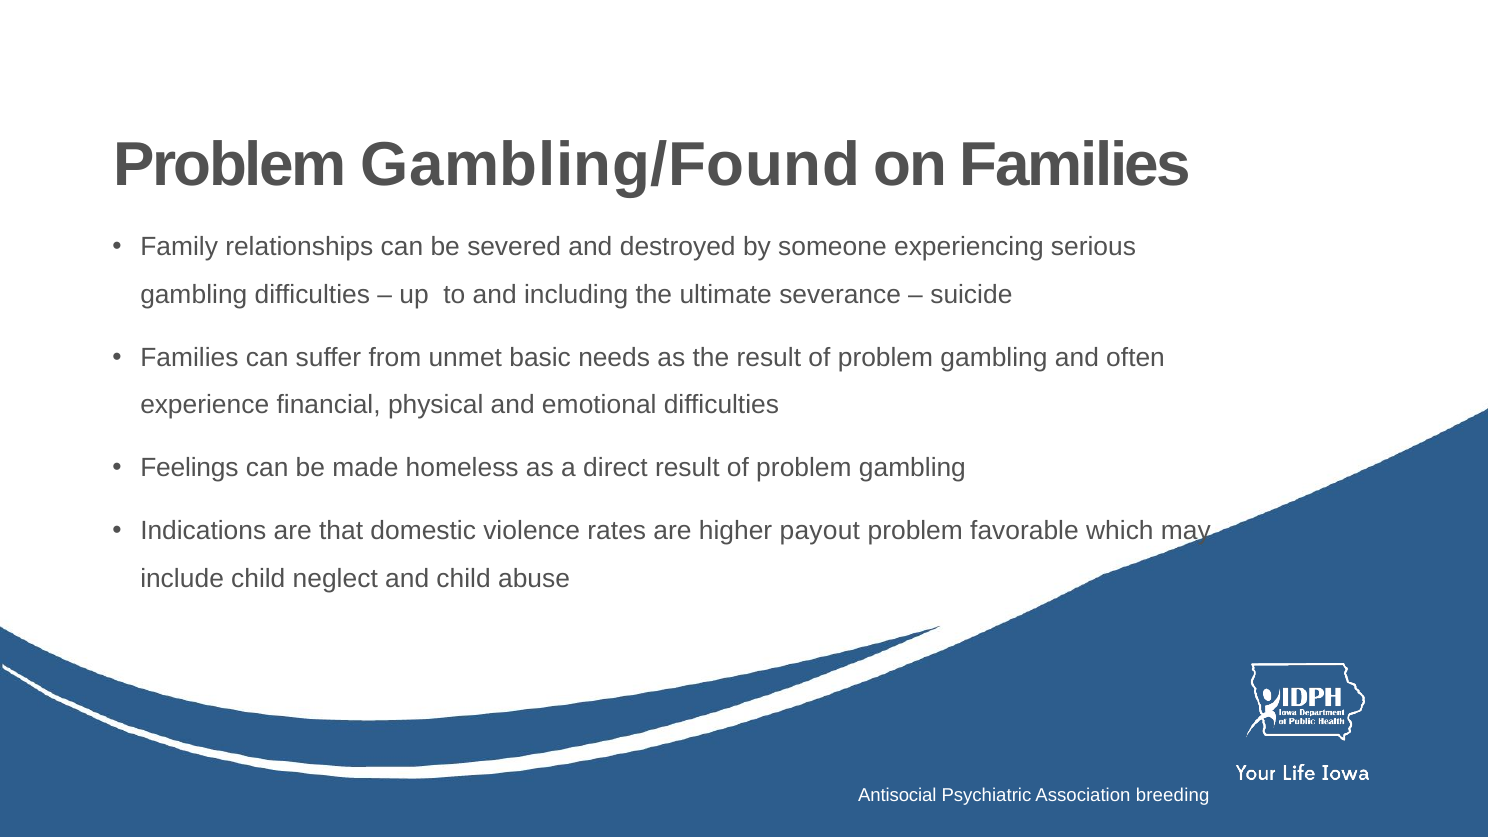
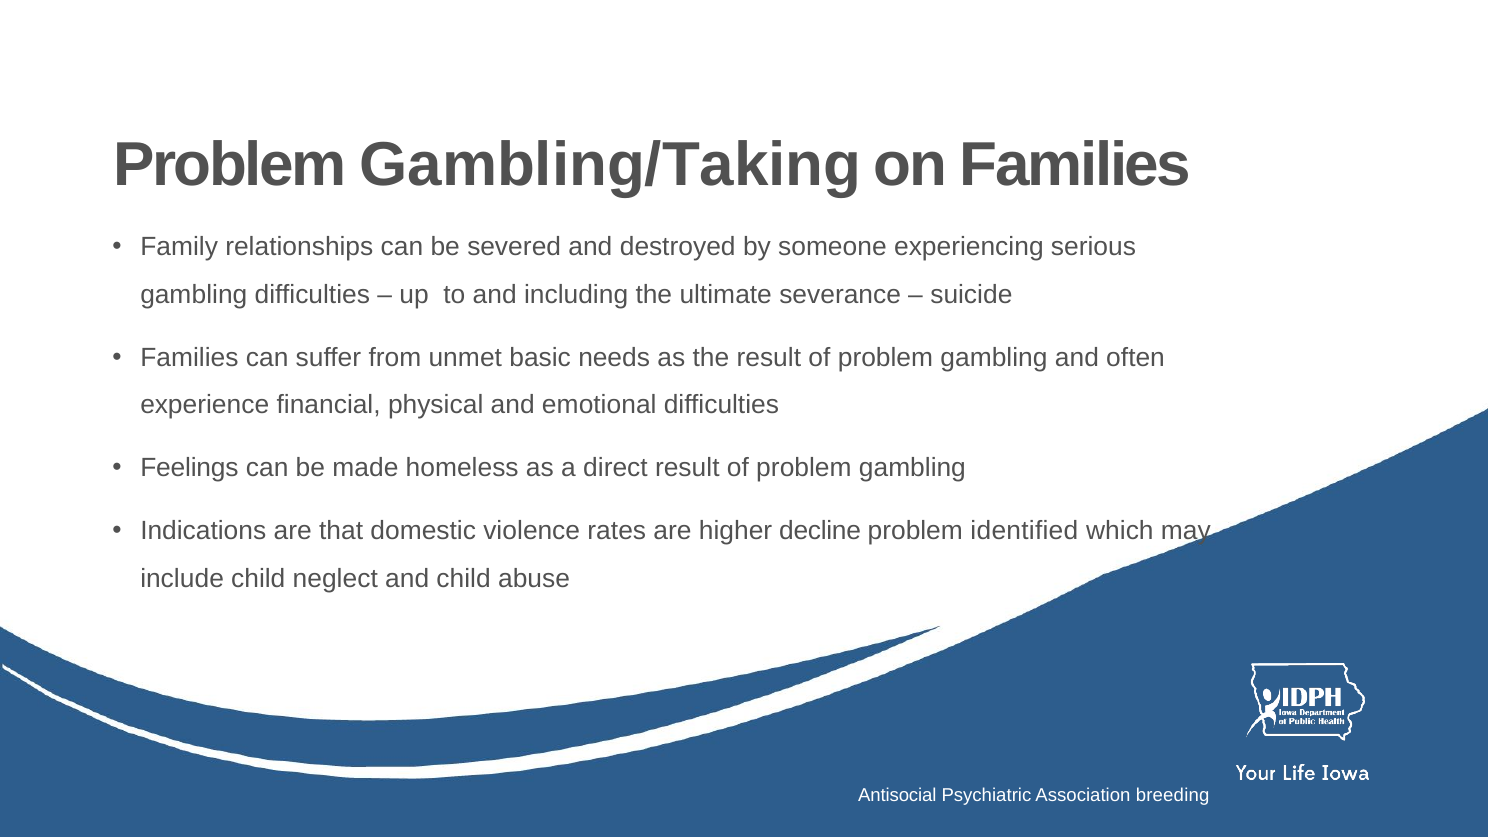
Gambling/Found: Gambling/Found -> Gambling/Taking (611, 165)
payout: payout -> decline (820, 531)
favorable: favorable -> identified (1024, 531)
